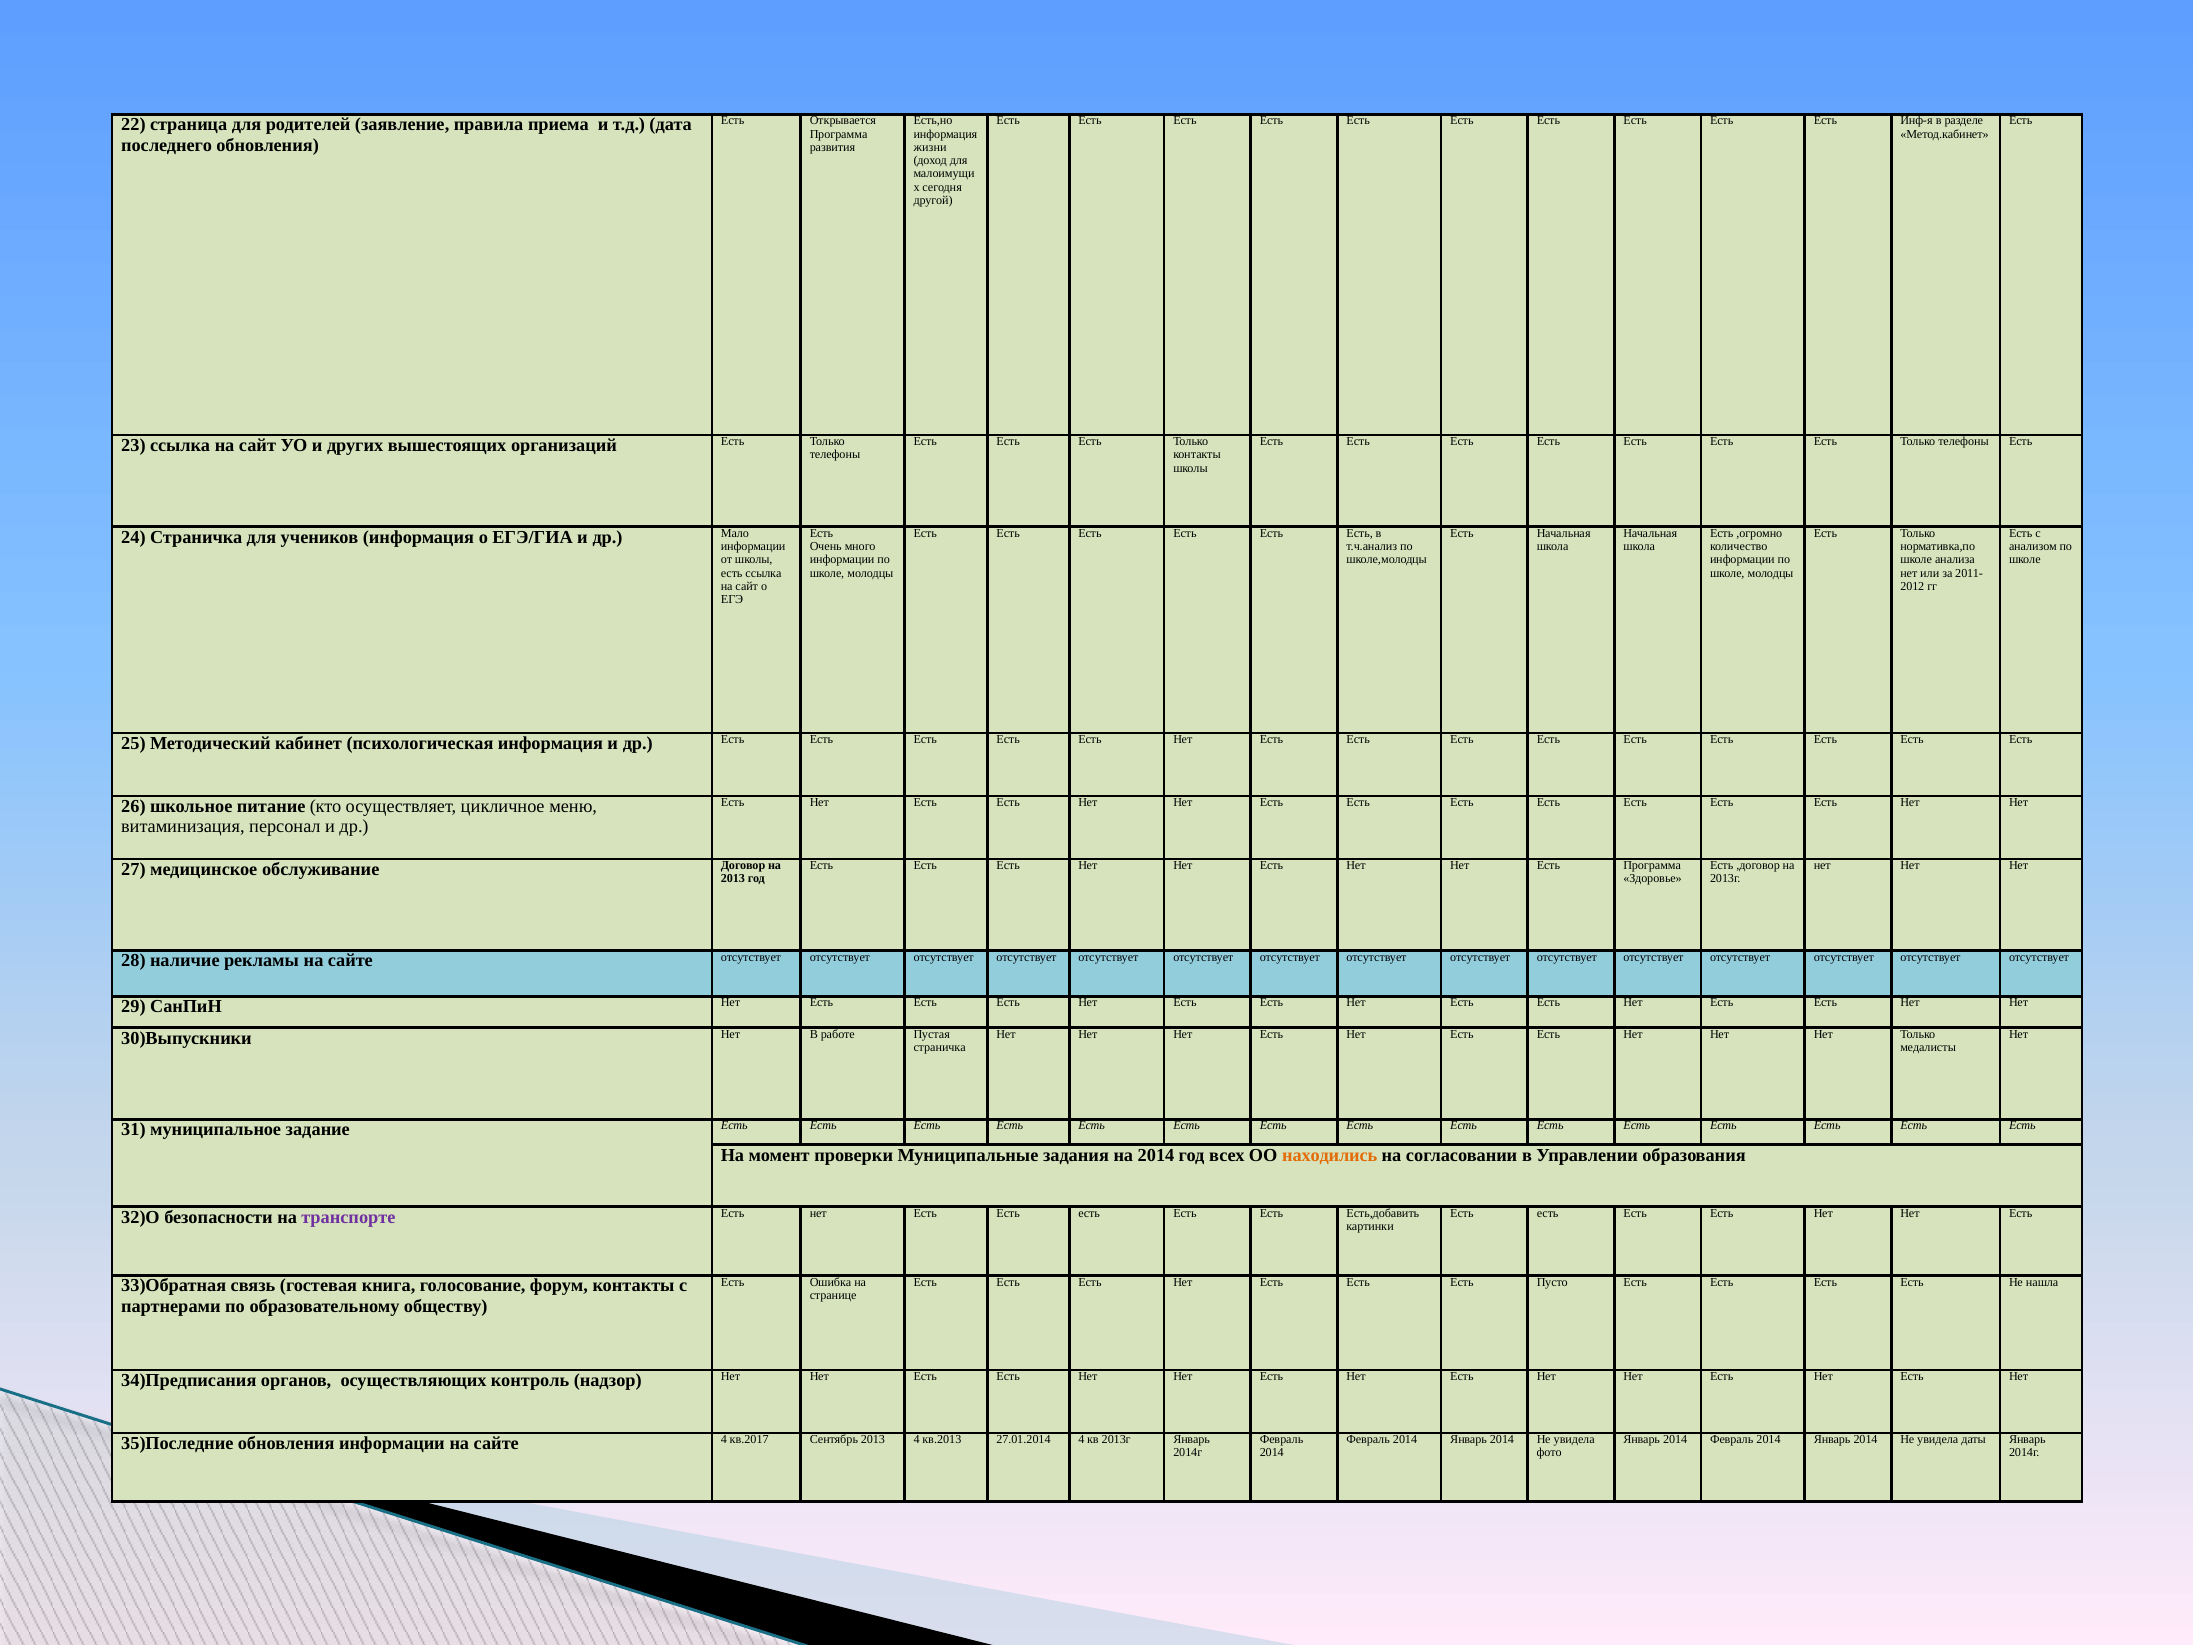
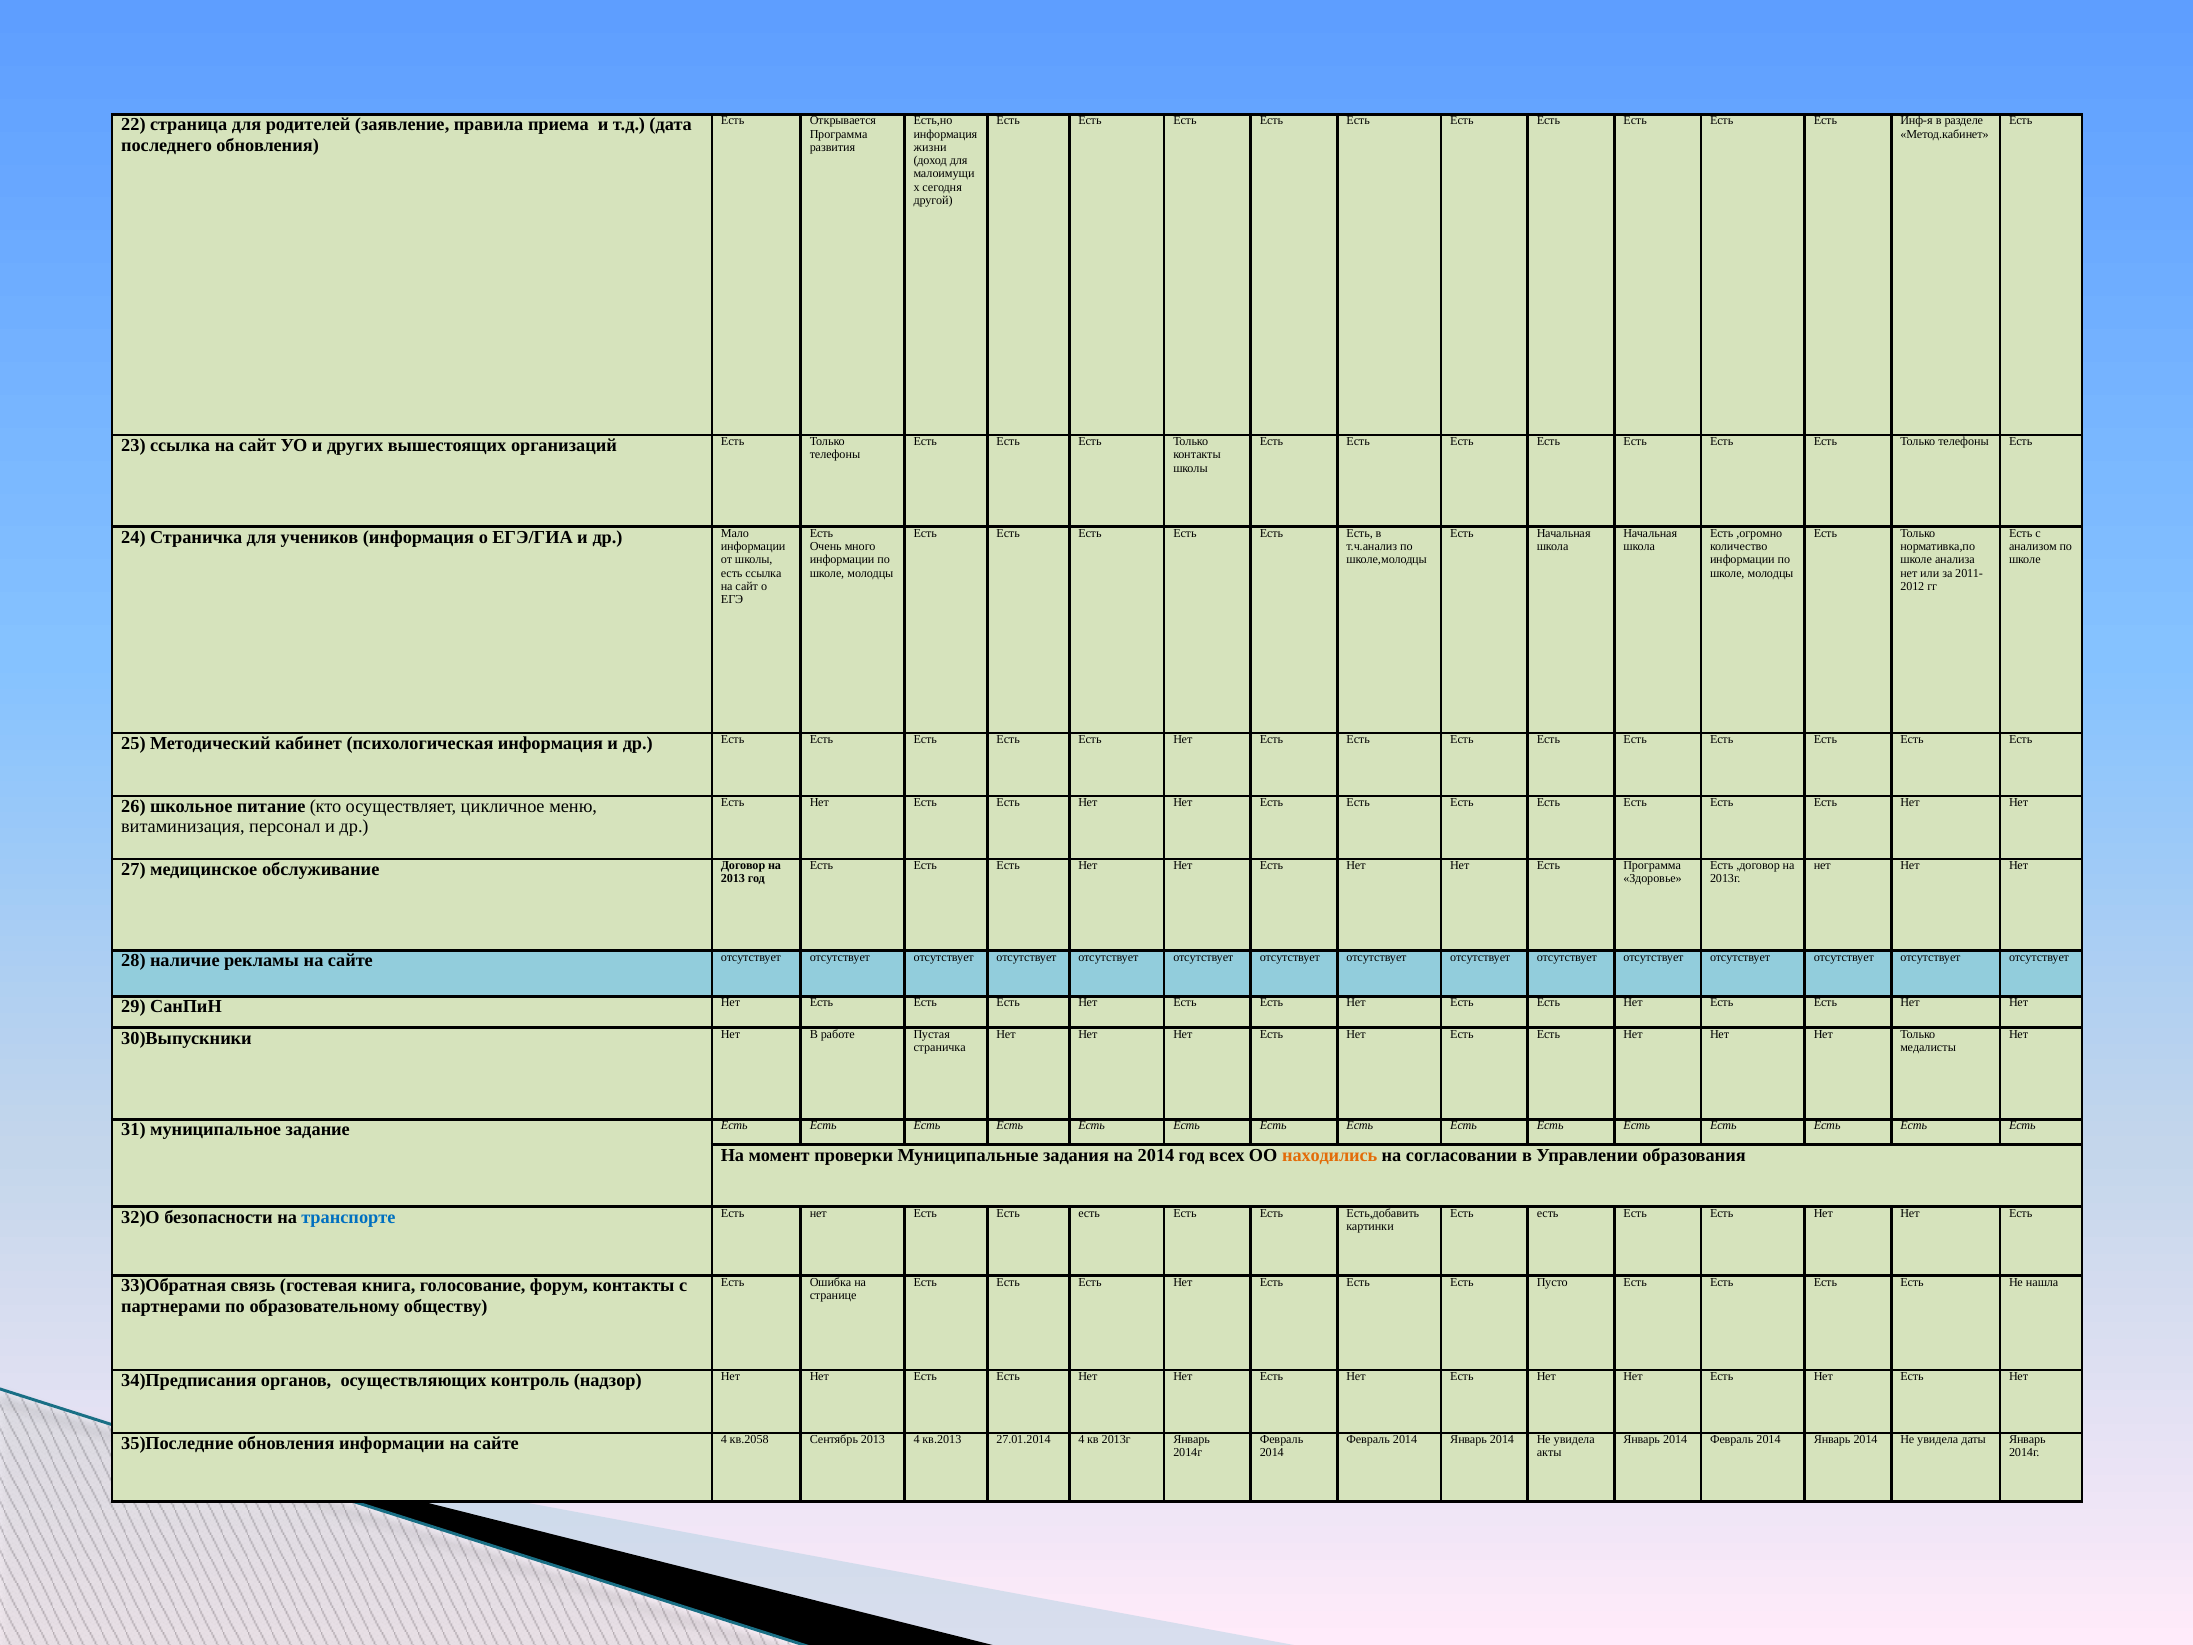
транспорте colour: purple -> blue (348, 1217)
кв.2017: кв.2017 -> кв.2058 (749, 1439)
фото: фото -> акты (1549, 1453)
